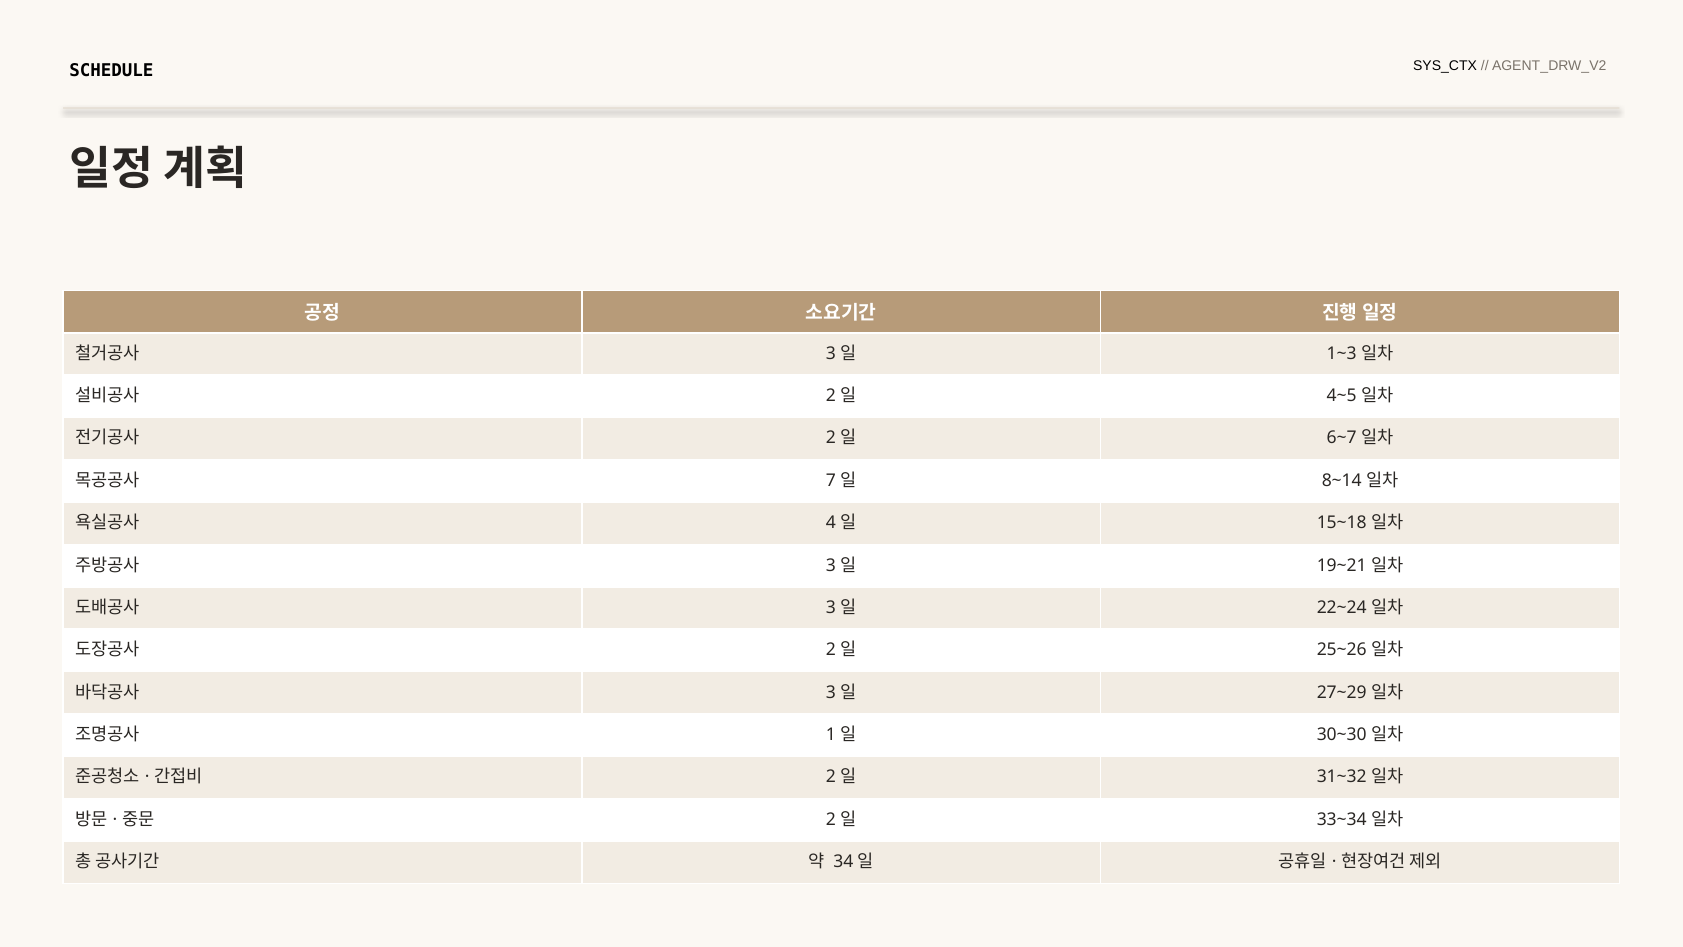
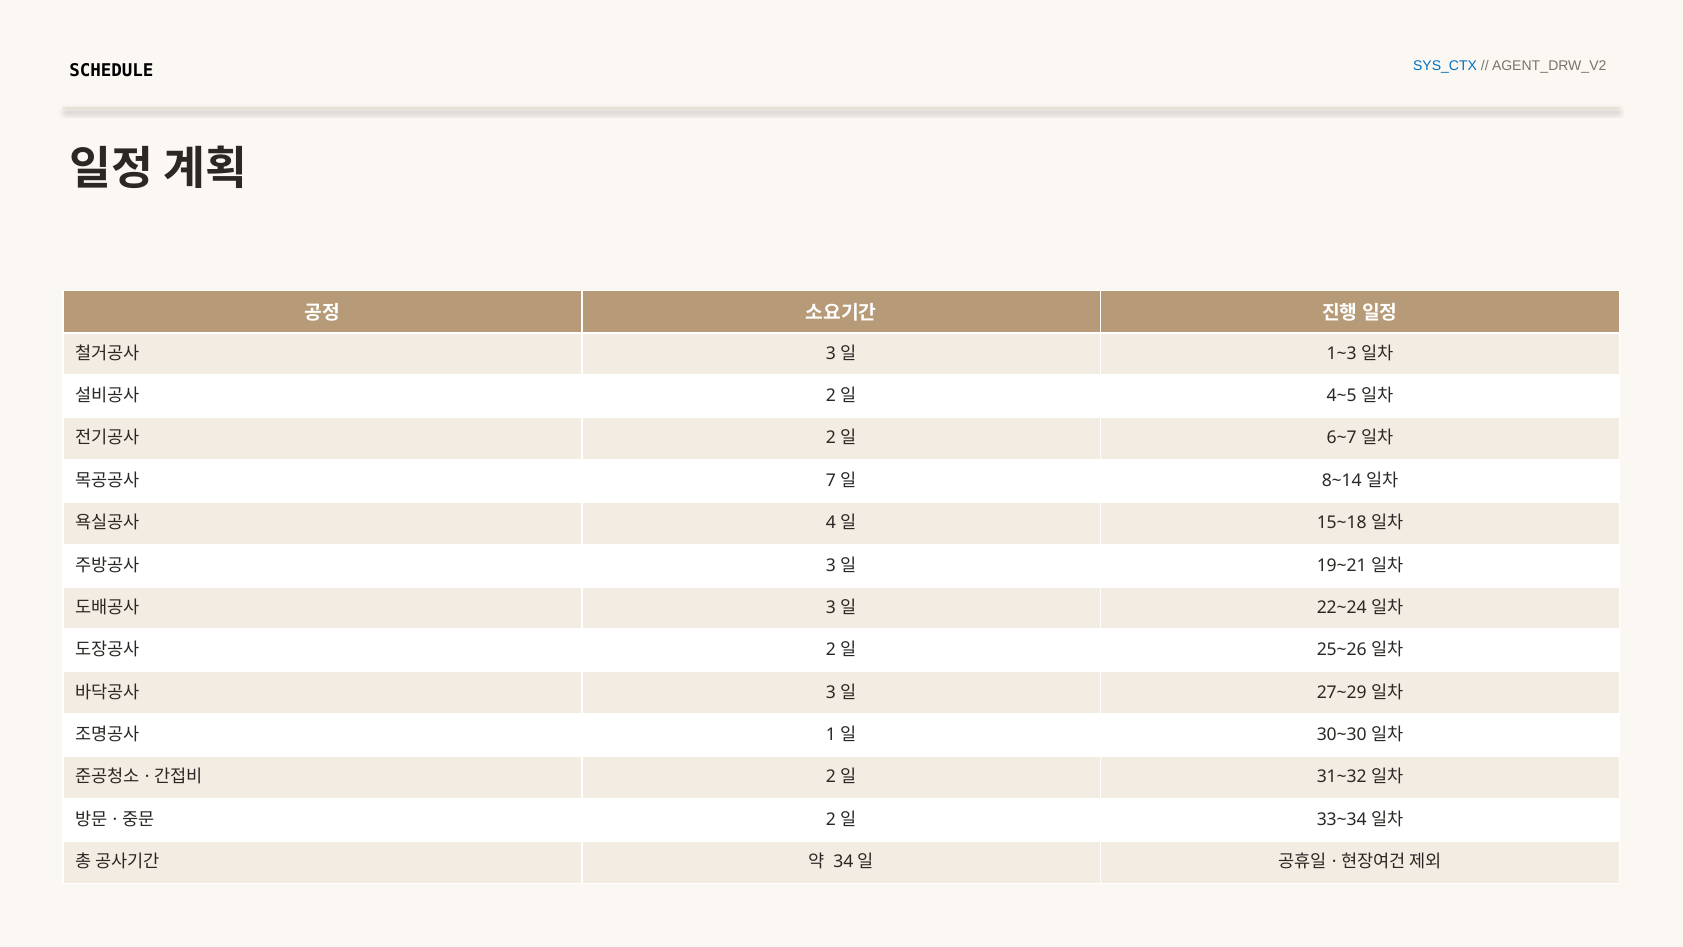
SYS_CTX colour: black -> blue (1445, 66)
